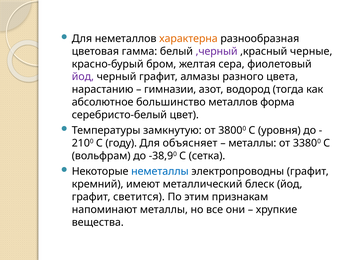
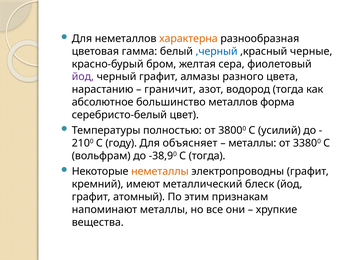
,черный colour: purple -> blue (217, 51)
гимназии: гимназии -> граничит (170, 90)
замкнутую: замкнутую -> полностью (172, 131)
уровня: уровня -> усилий (279, 131)
С сетка: сетка -> тогда (207, 156)
неметаллы colour: blue -> orange (160, 172)
светится: светится -> атомный (139, 197)
